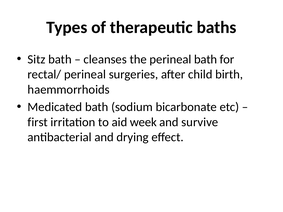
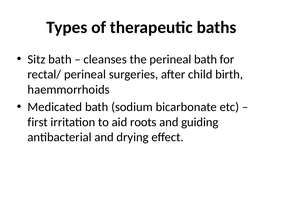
week: week -> roots (143, 122)
survive: survive -> guiding (200, 122)
